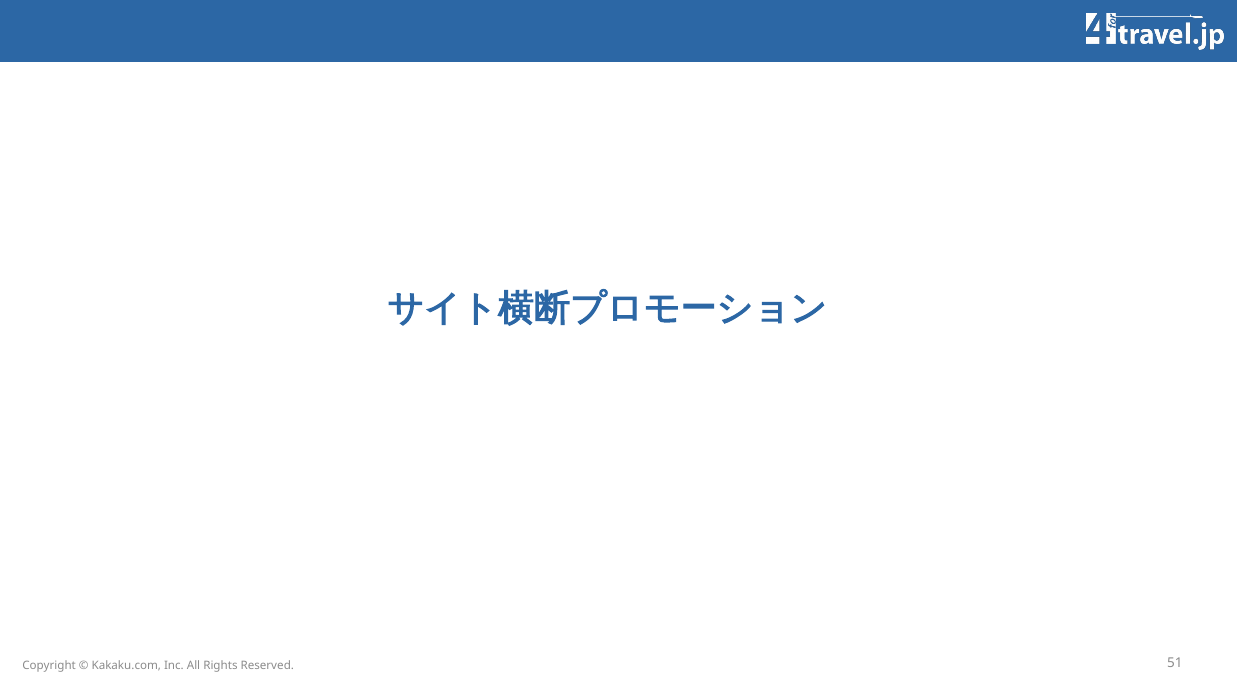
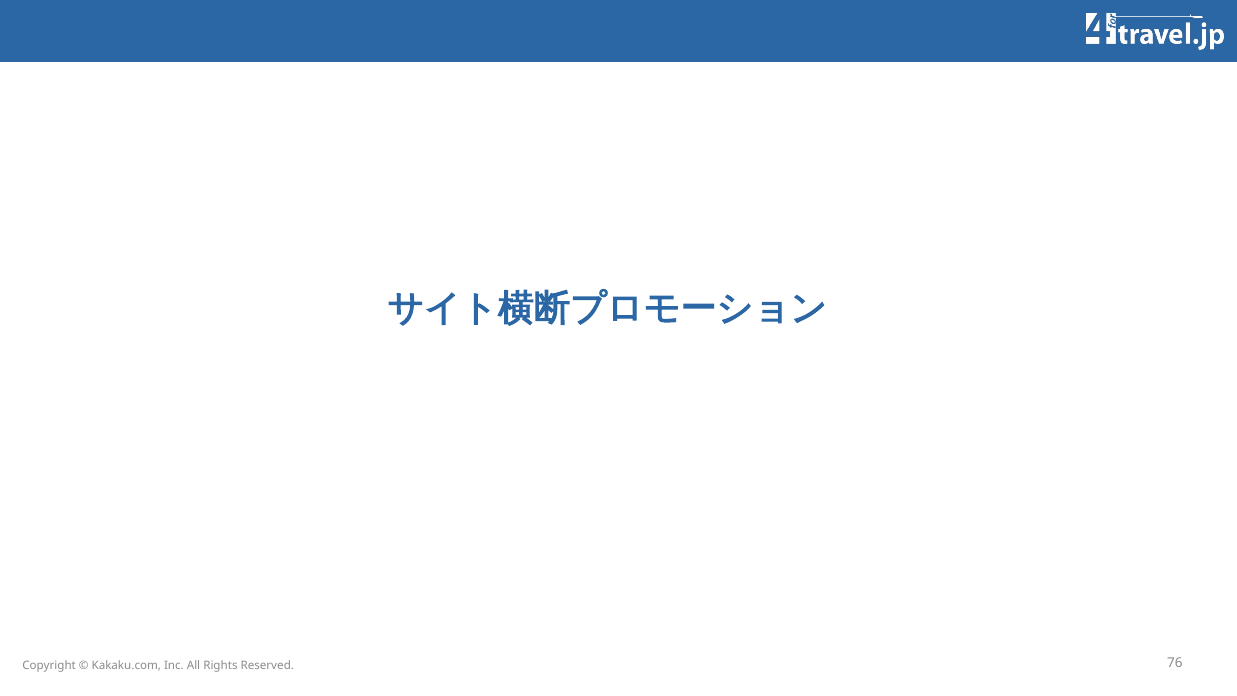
51: 51 -> 76 (1175, 663)
